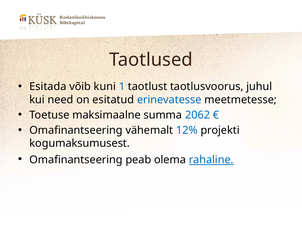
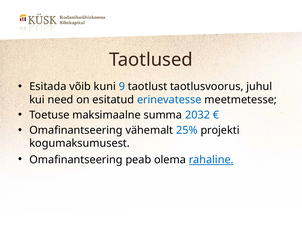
1: 1 -> 9 (122, 86)
2062: 2062 -> 2032 (198, 115)
12%: 12% -> 25% (187, 130)
